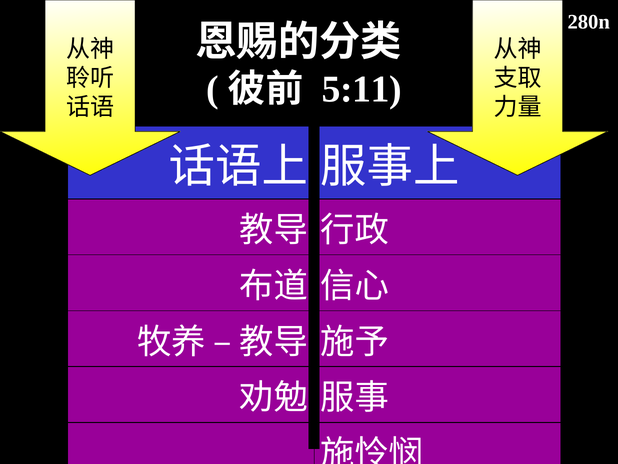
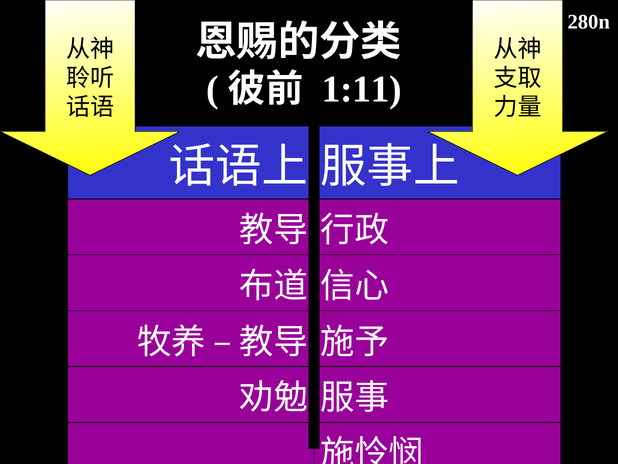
5:11: 5:11 -> 1:11 (362, 89)
